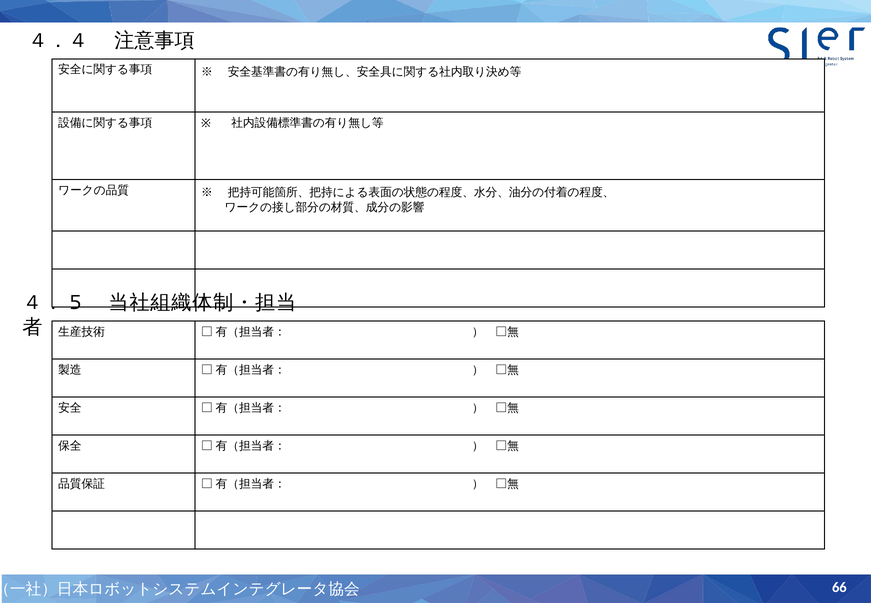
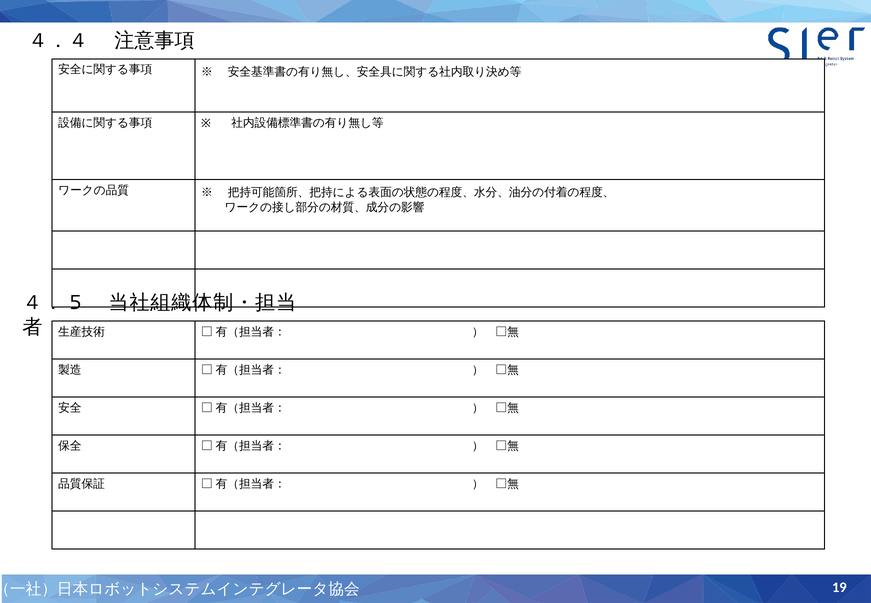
66: 66 -> 19 (839, 588)
